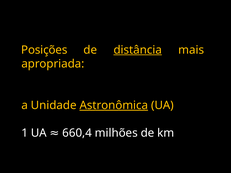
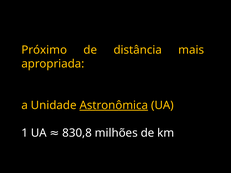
Posições: Posições -> Próximo (44, 50)
distância underline: present -> none (138, 50)
660,4: 660,4 -> 830,8 (77, 133)
